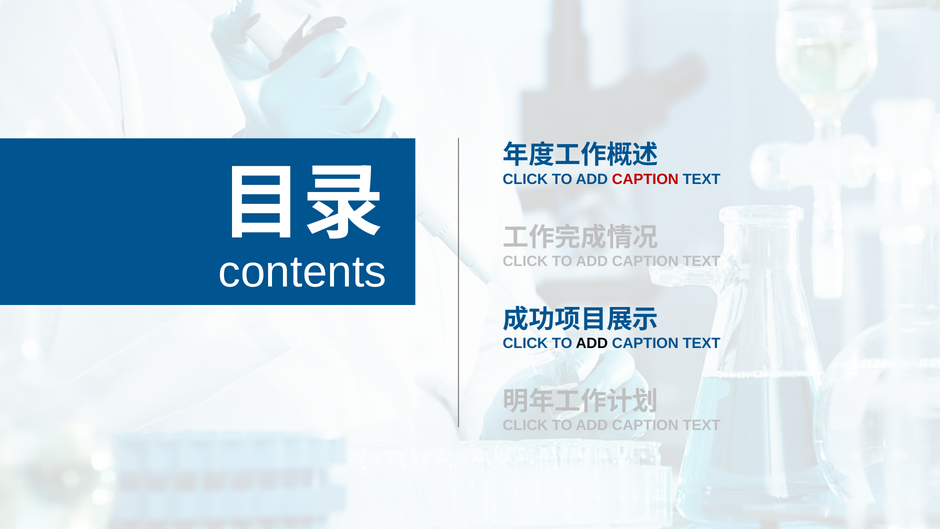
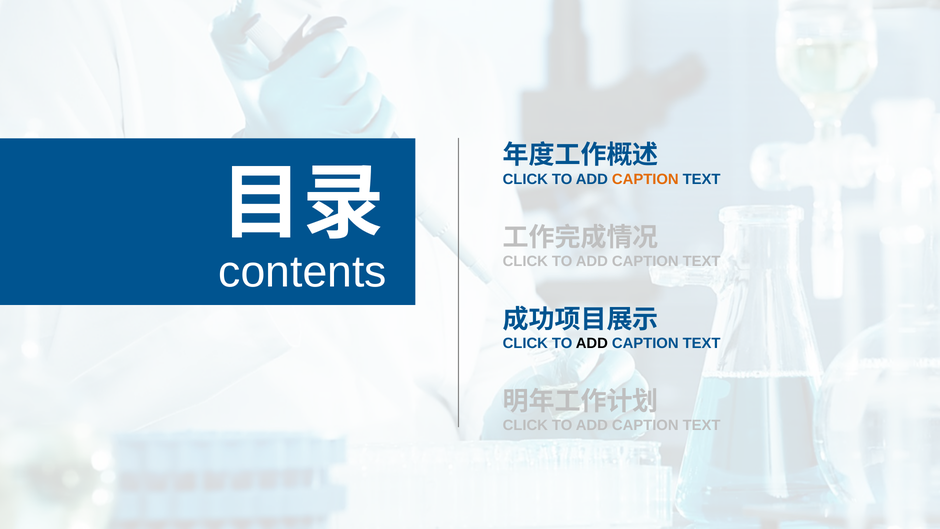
CAPTION colour: red -> orange (645, 179)
